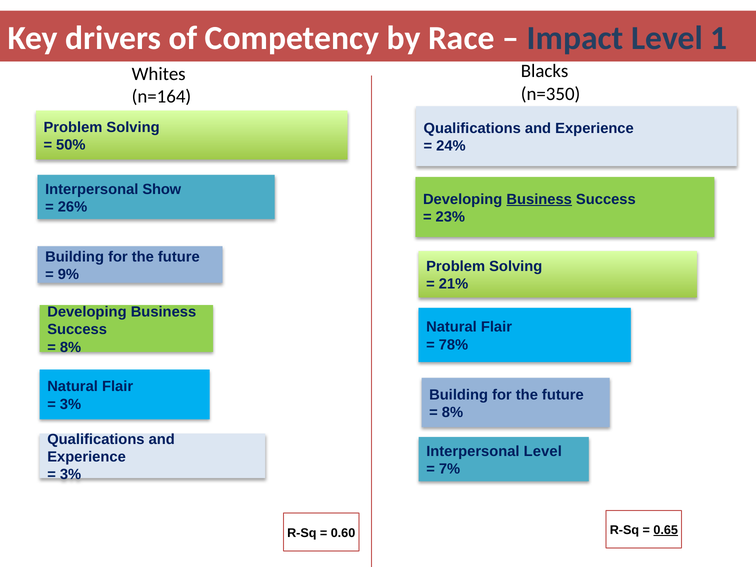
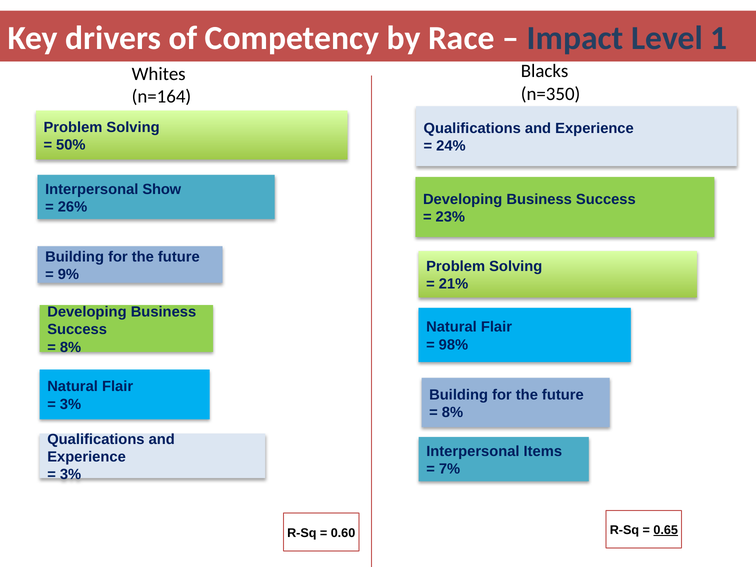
Business underline: present -> none (539, 199)
78%: 78% -> 98% (453, 345)
Interpersonal Level: Level -> Items (543, 451)
